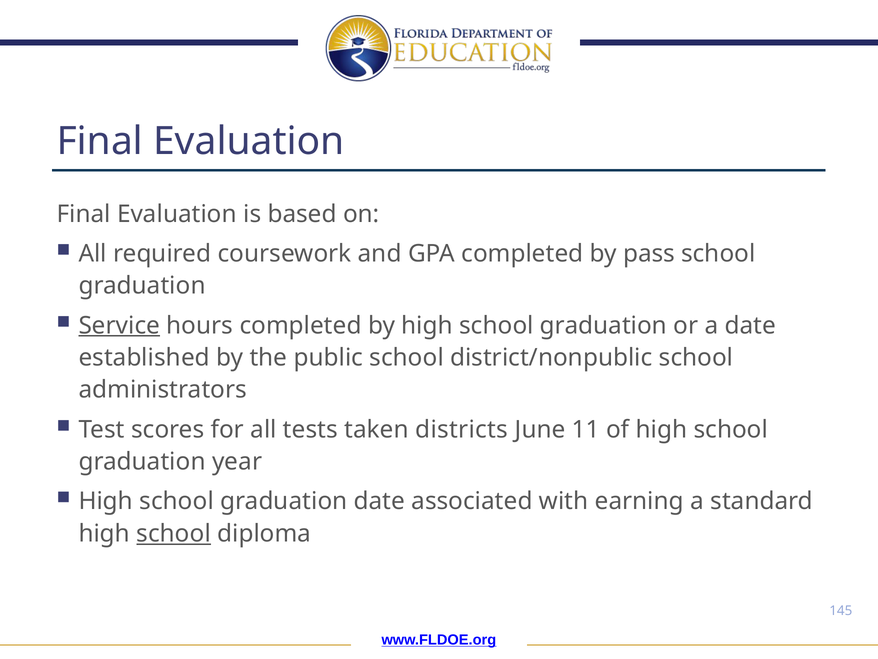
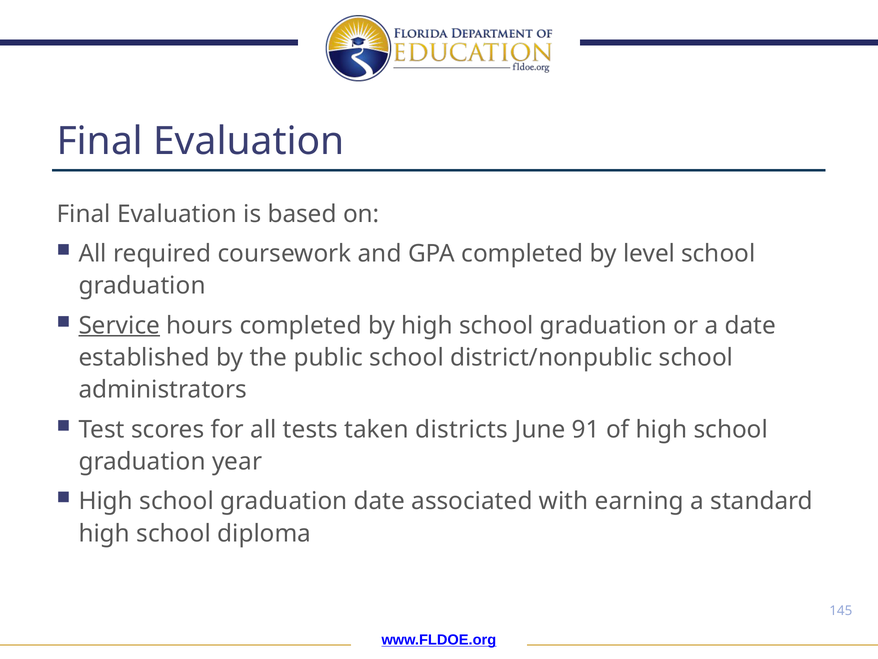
pass: pass -> level (649, 253)
11: 11 -> 91 (586, 429)
school underline: present -> none (174, 533)
